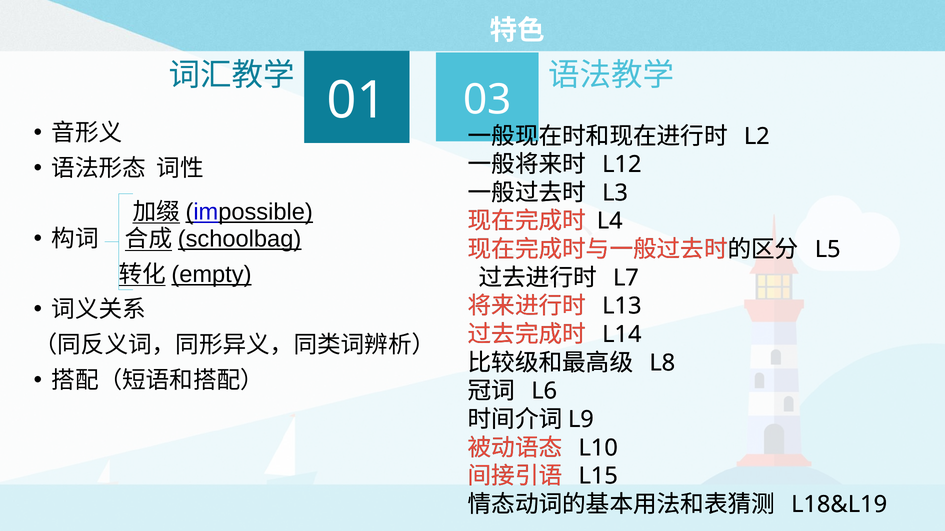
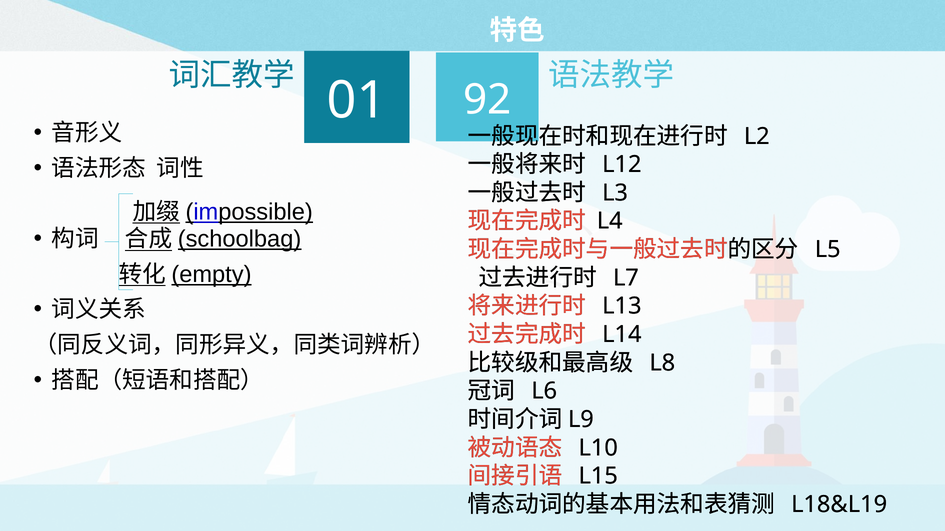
03: 03 -> 92 (487, 100)
